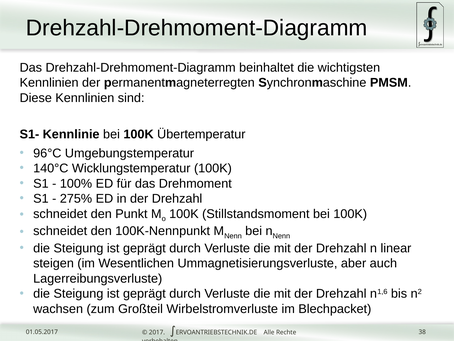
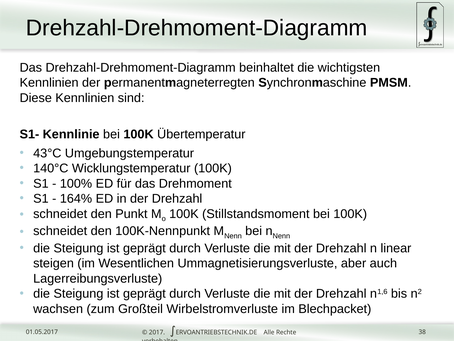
96°C: 96°C -> 43°C (47, 153)
275%: 275% -> 164% (76, 198)
